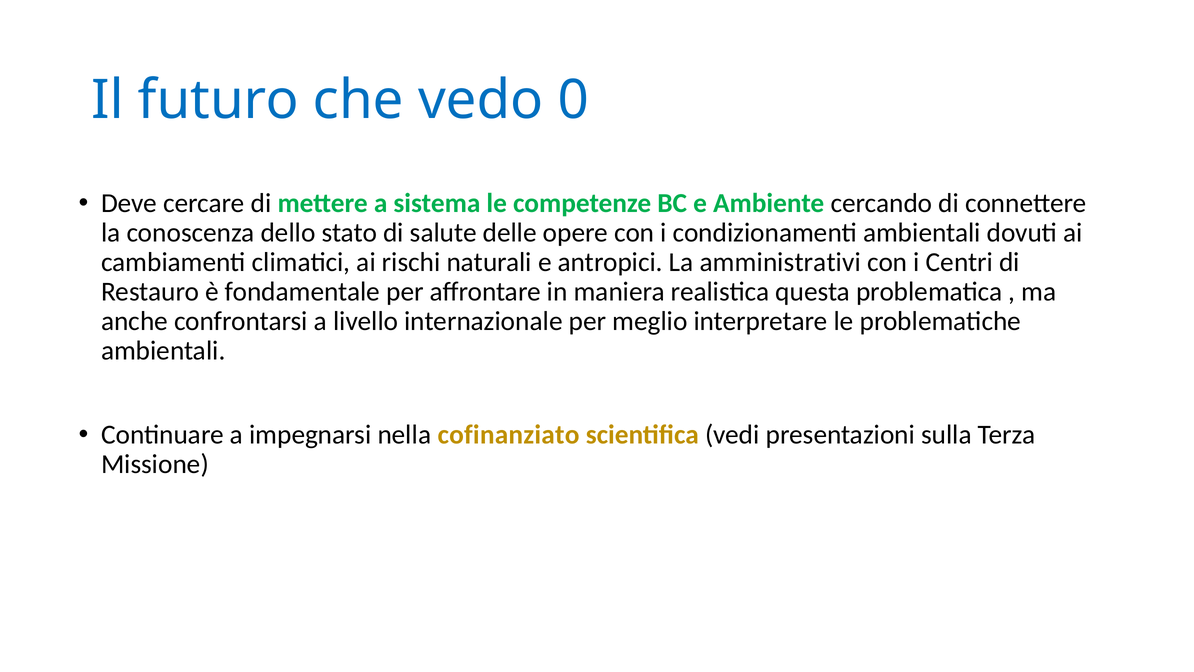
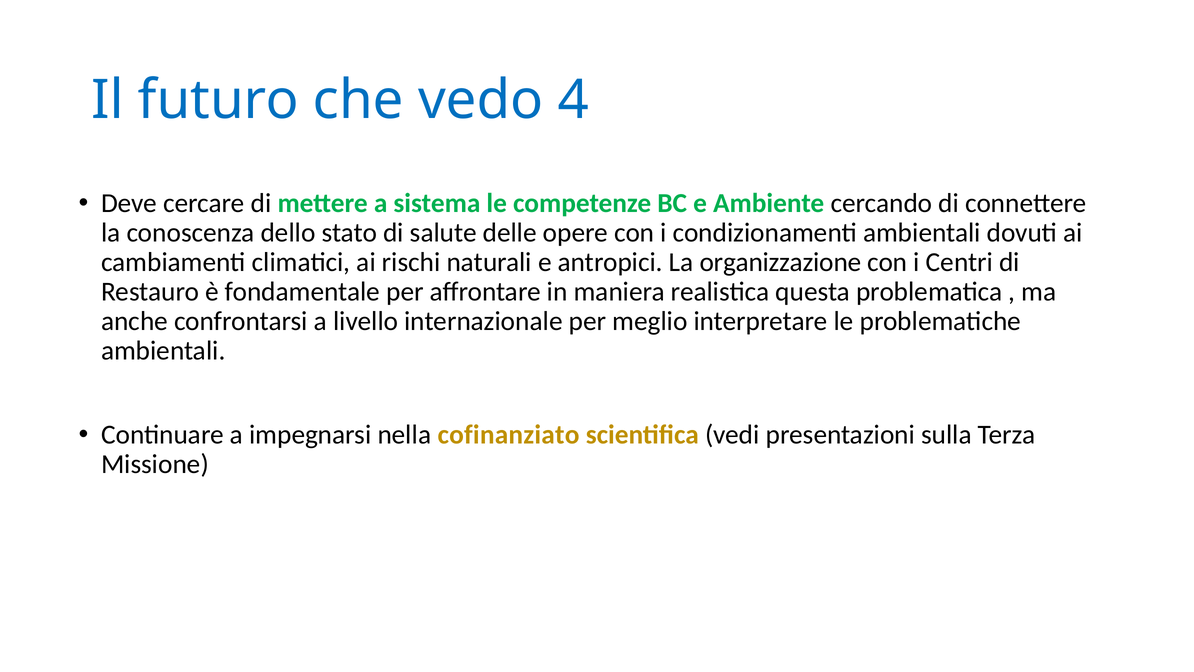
0: 0 -> 4 (573, 100)
amministrativi: amministrativi -> organizzazione (780, 262)
